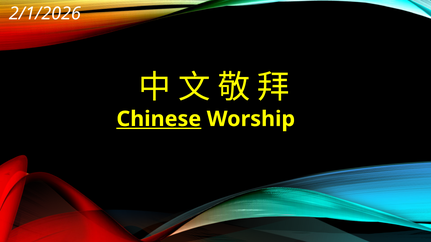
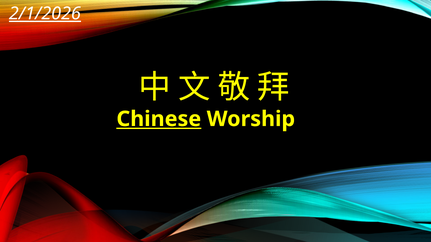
2/1/2026 underline: none -> present (45, 14)
